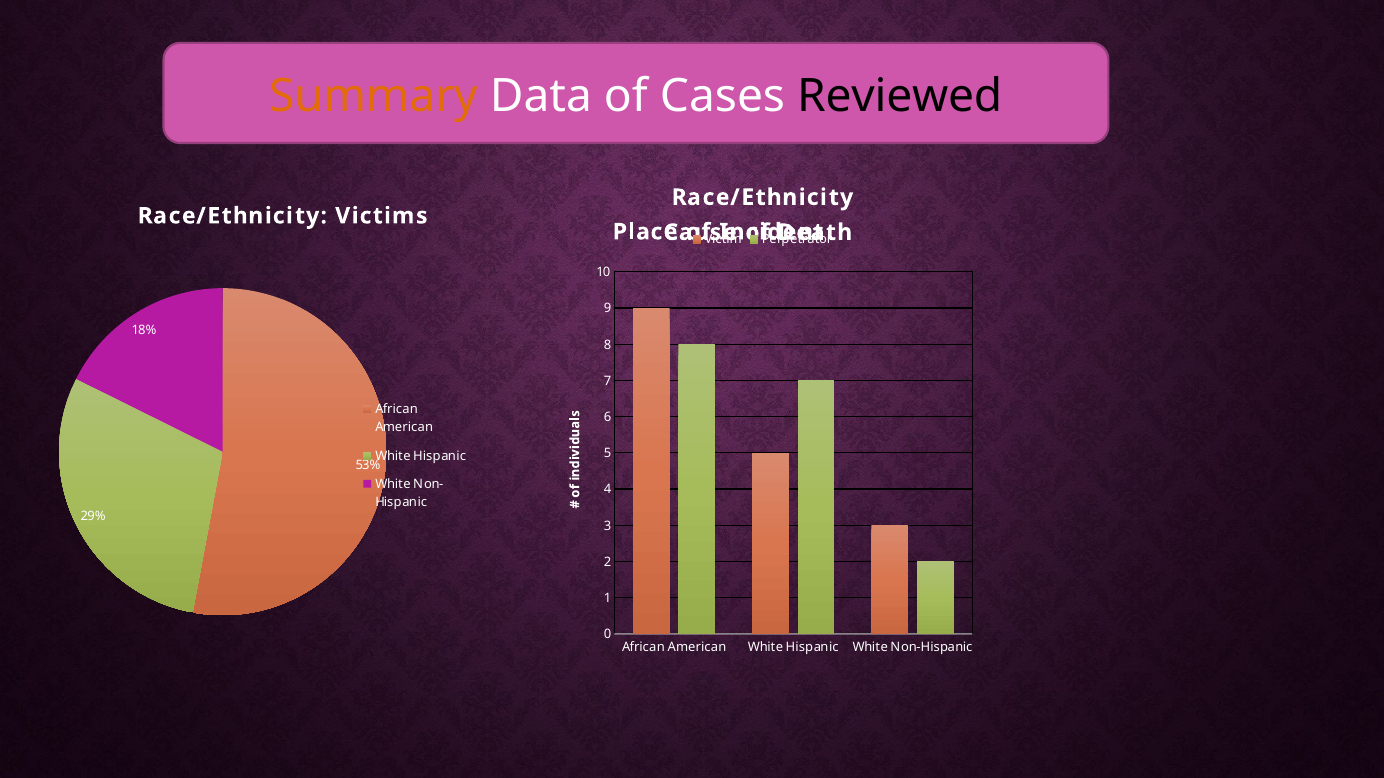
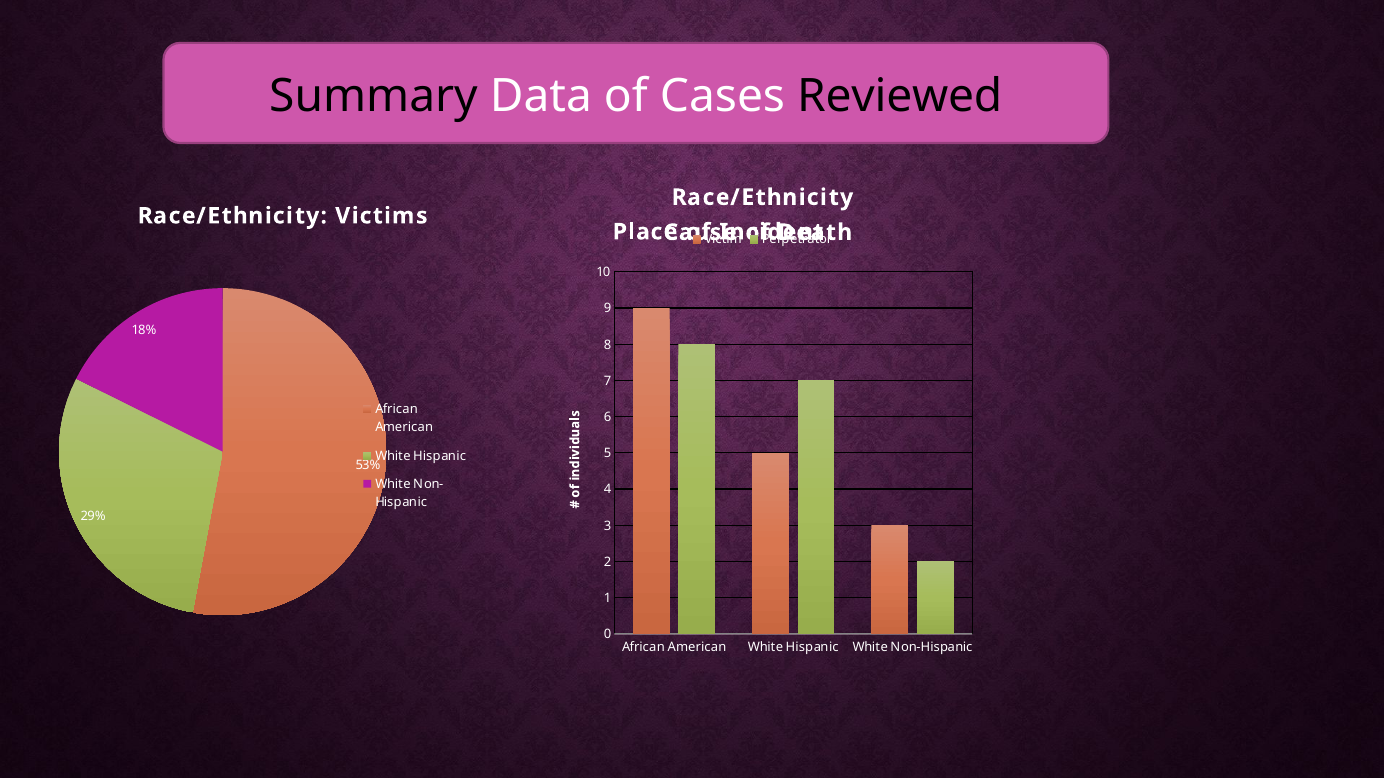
Summary colour: orange -> black (373, 96)
